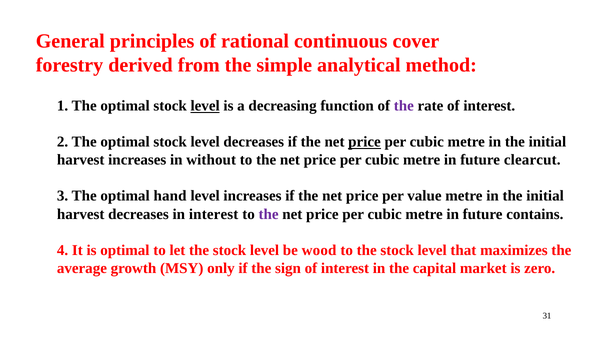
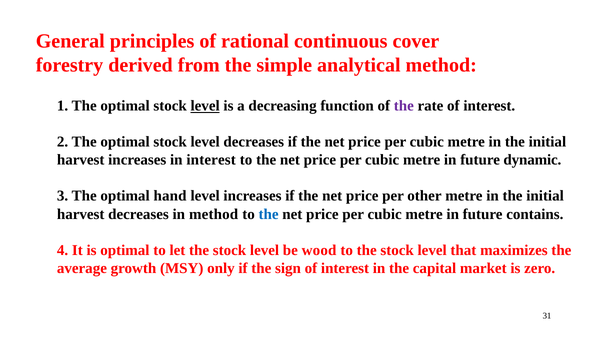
price underline: present -> none (364, 142)
in without: without -> interest (211, 160)
clearcut: clearcut -> dynamic (532, 160)
value: value -> other (424, 196)
in interest: interest -> method (214, 214)
the colour: purple -> blue (269, 214)
